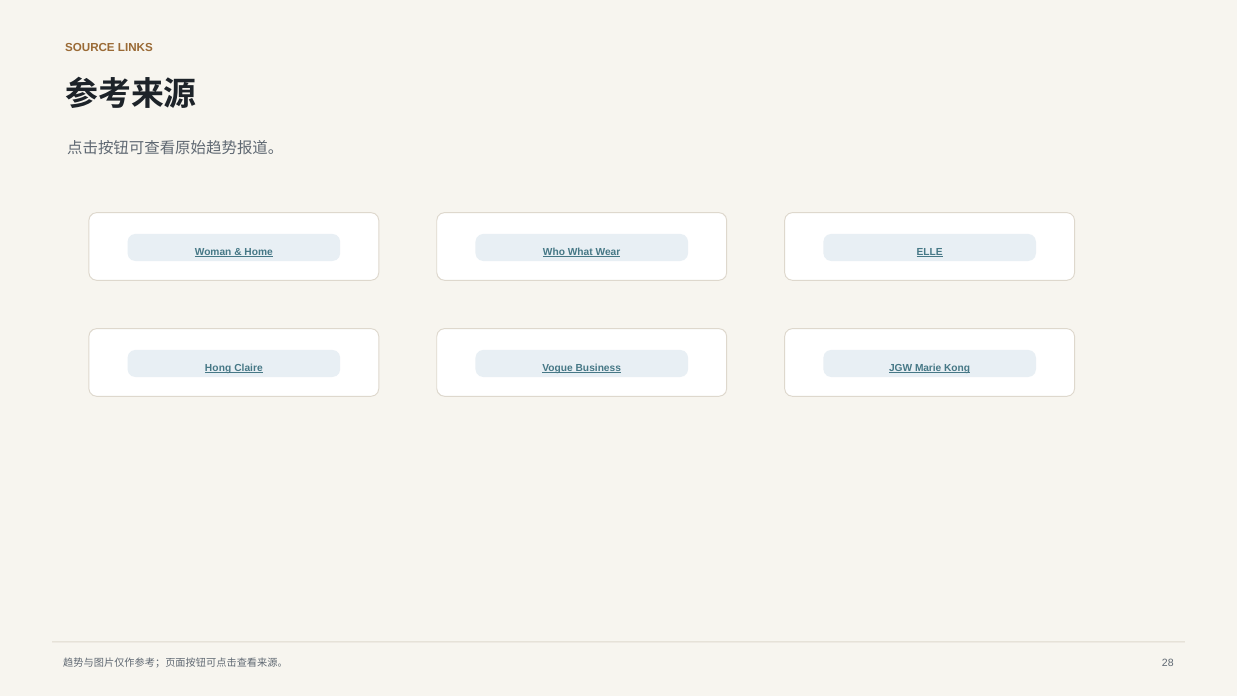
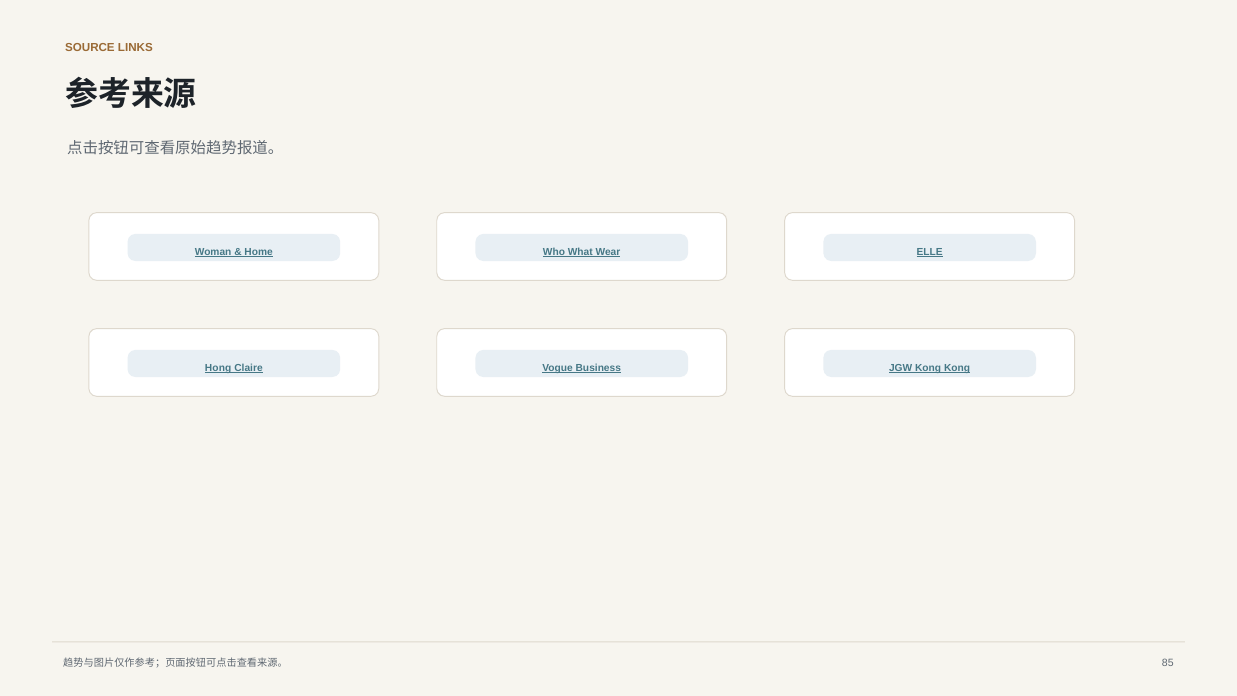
JGW Marie: Marie -> Kong (928, 368)
28: 28 -> 85 (1168, 663)
